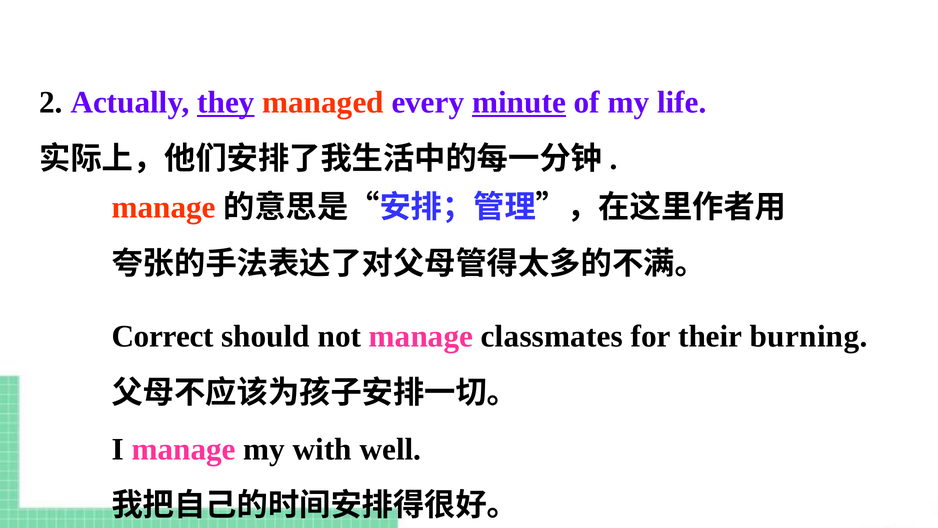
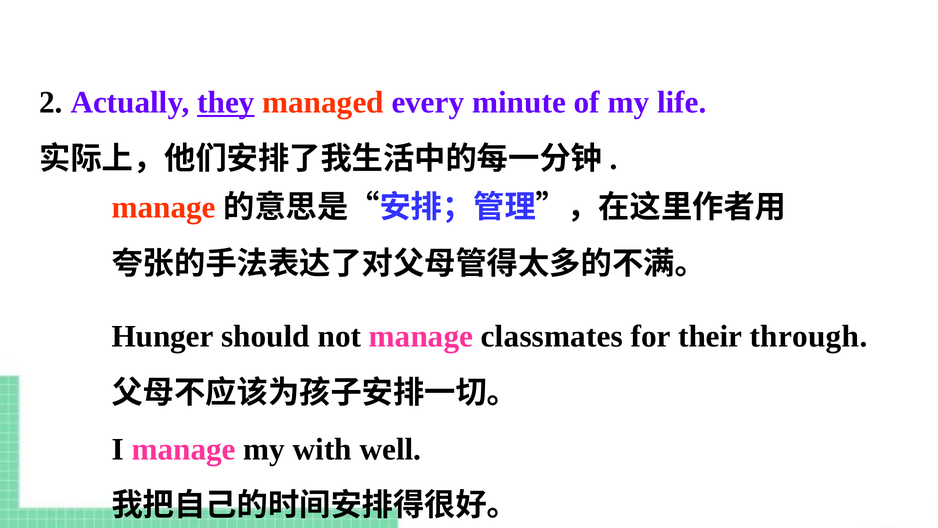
minute underline: present -> none (519, 103)
Correct: Correct -> Hunger (163, 336)
burning: burning -> through (809, 336)
